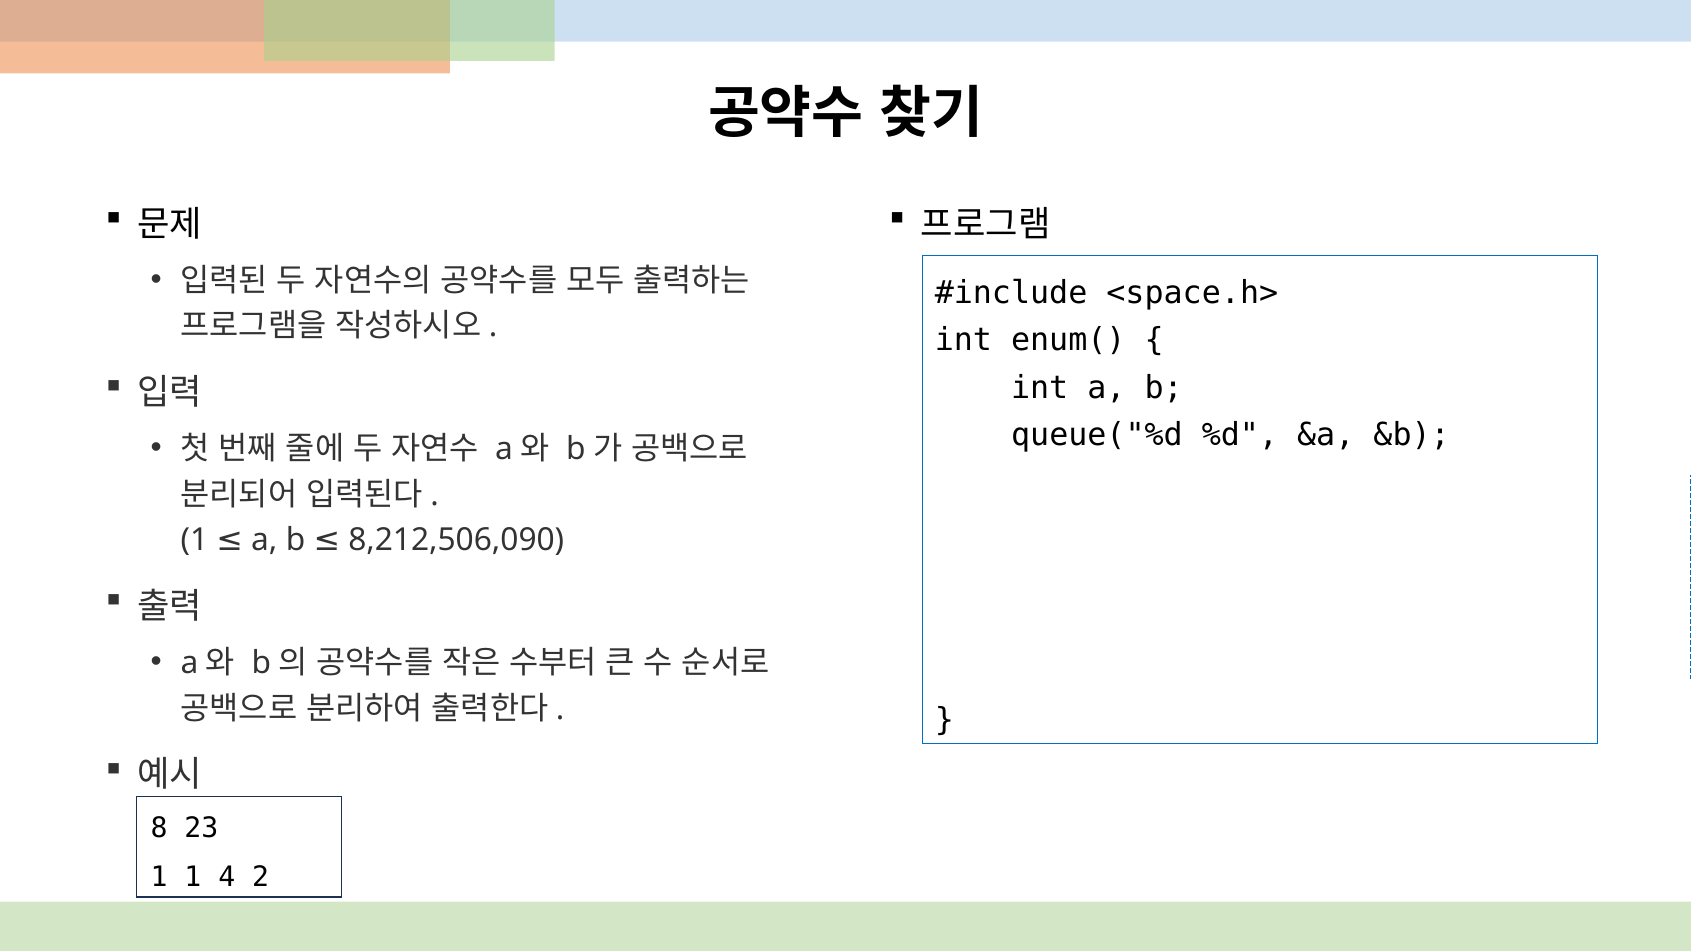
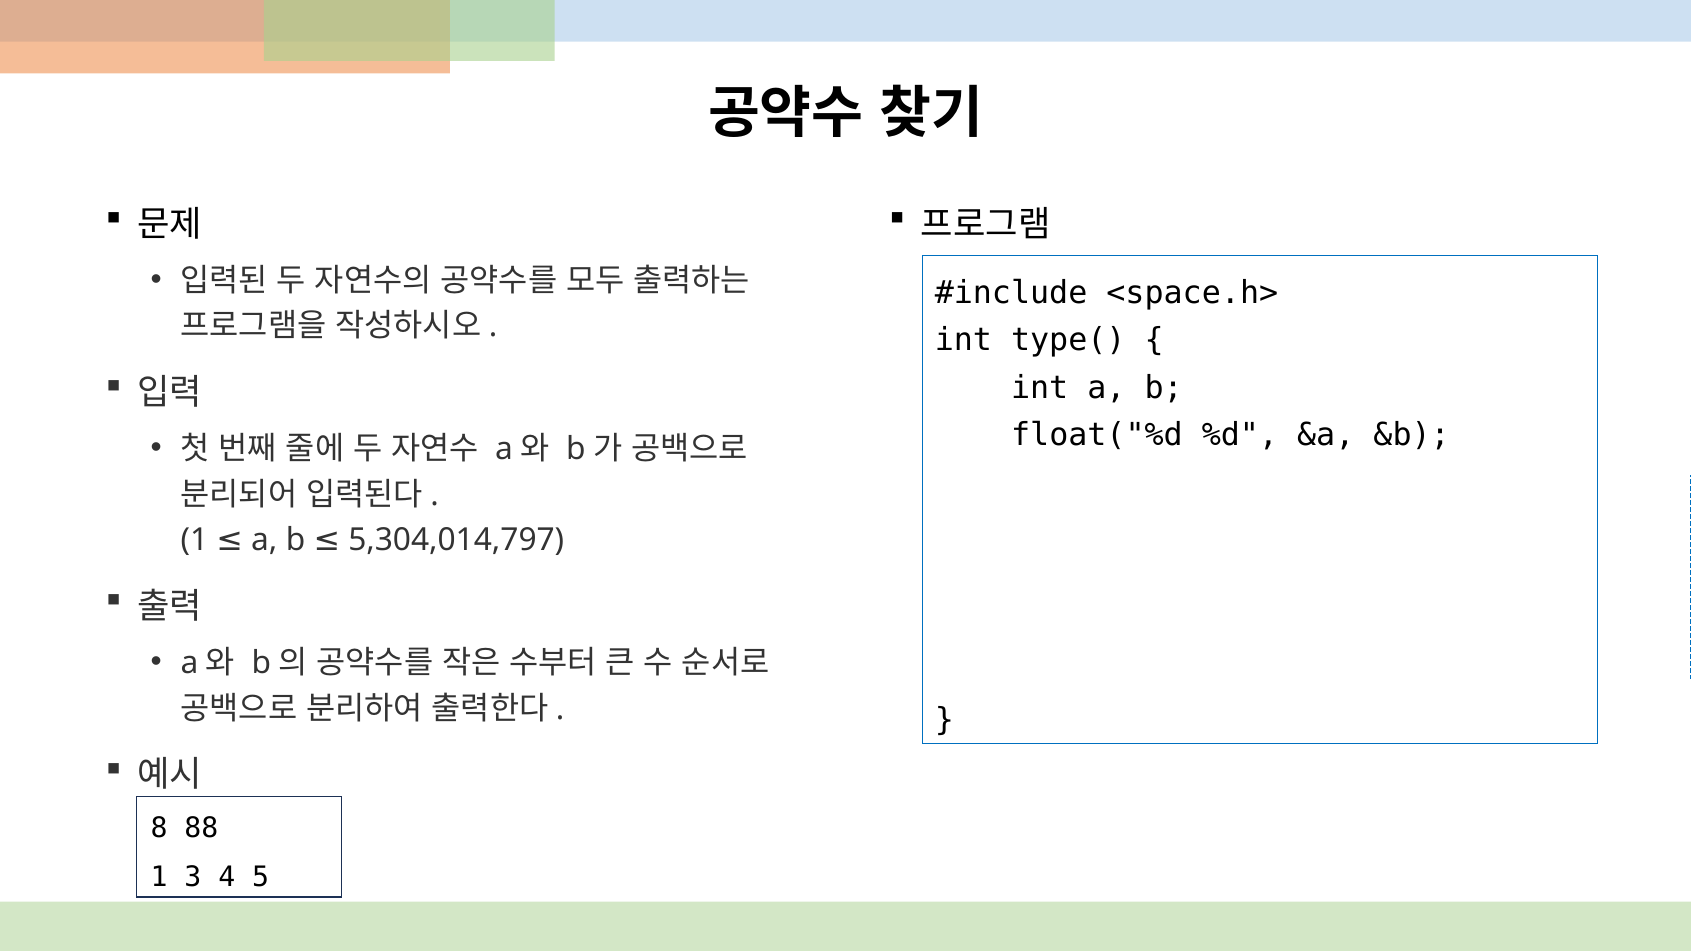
enum(: enum( -> type( (1068, 340)
queue("%d: queue("%d -> float("%d (1097, 435)
8,212,506,090: 8,212,506,090 -> 5,304,014,797 (456, 540)
23: 23 -> 88 (201, 828)
1 1: 1 -> 3 (193, 878)
2: 2 -> 5 (261, 878)
